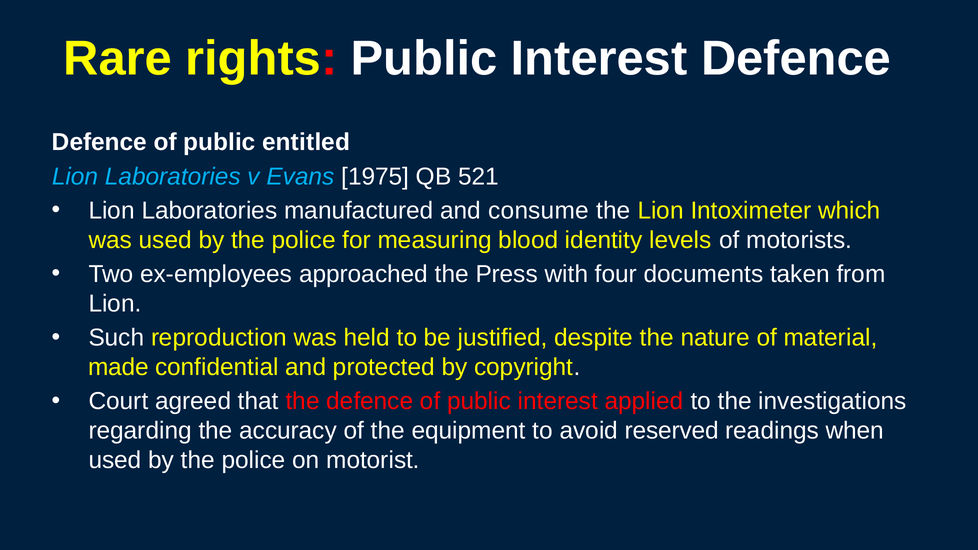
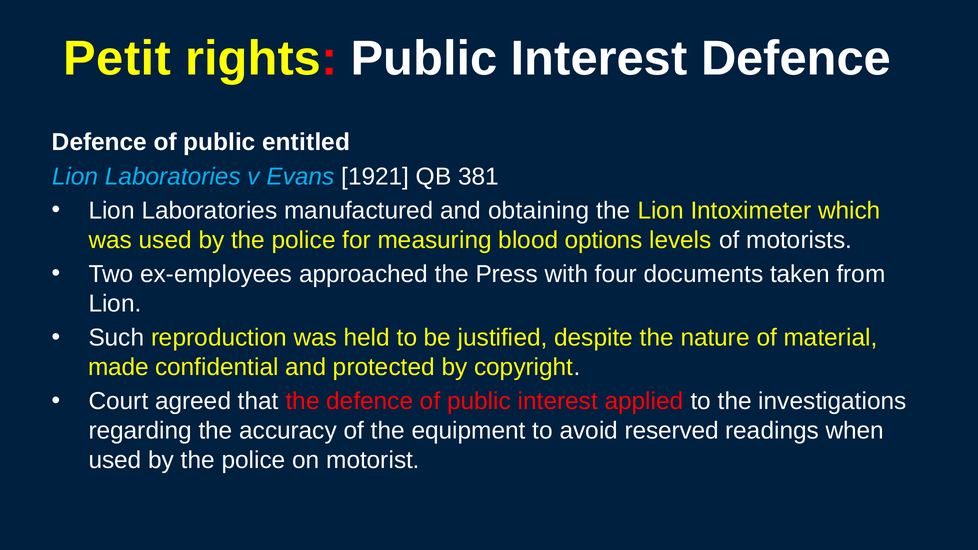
Rare: Rare -> Petit (117, 59)
1975: 1975 -> 1921 (375, 176)
521: 521 -> 381 (478, 176)
consume: consume -> obtaining (539, 211)
identity: identity -> options (604, 240)
